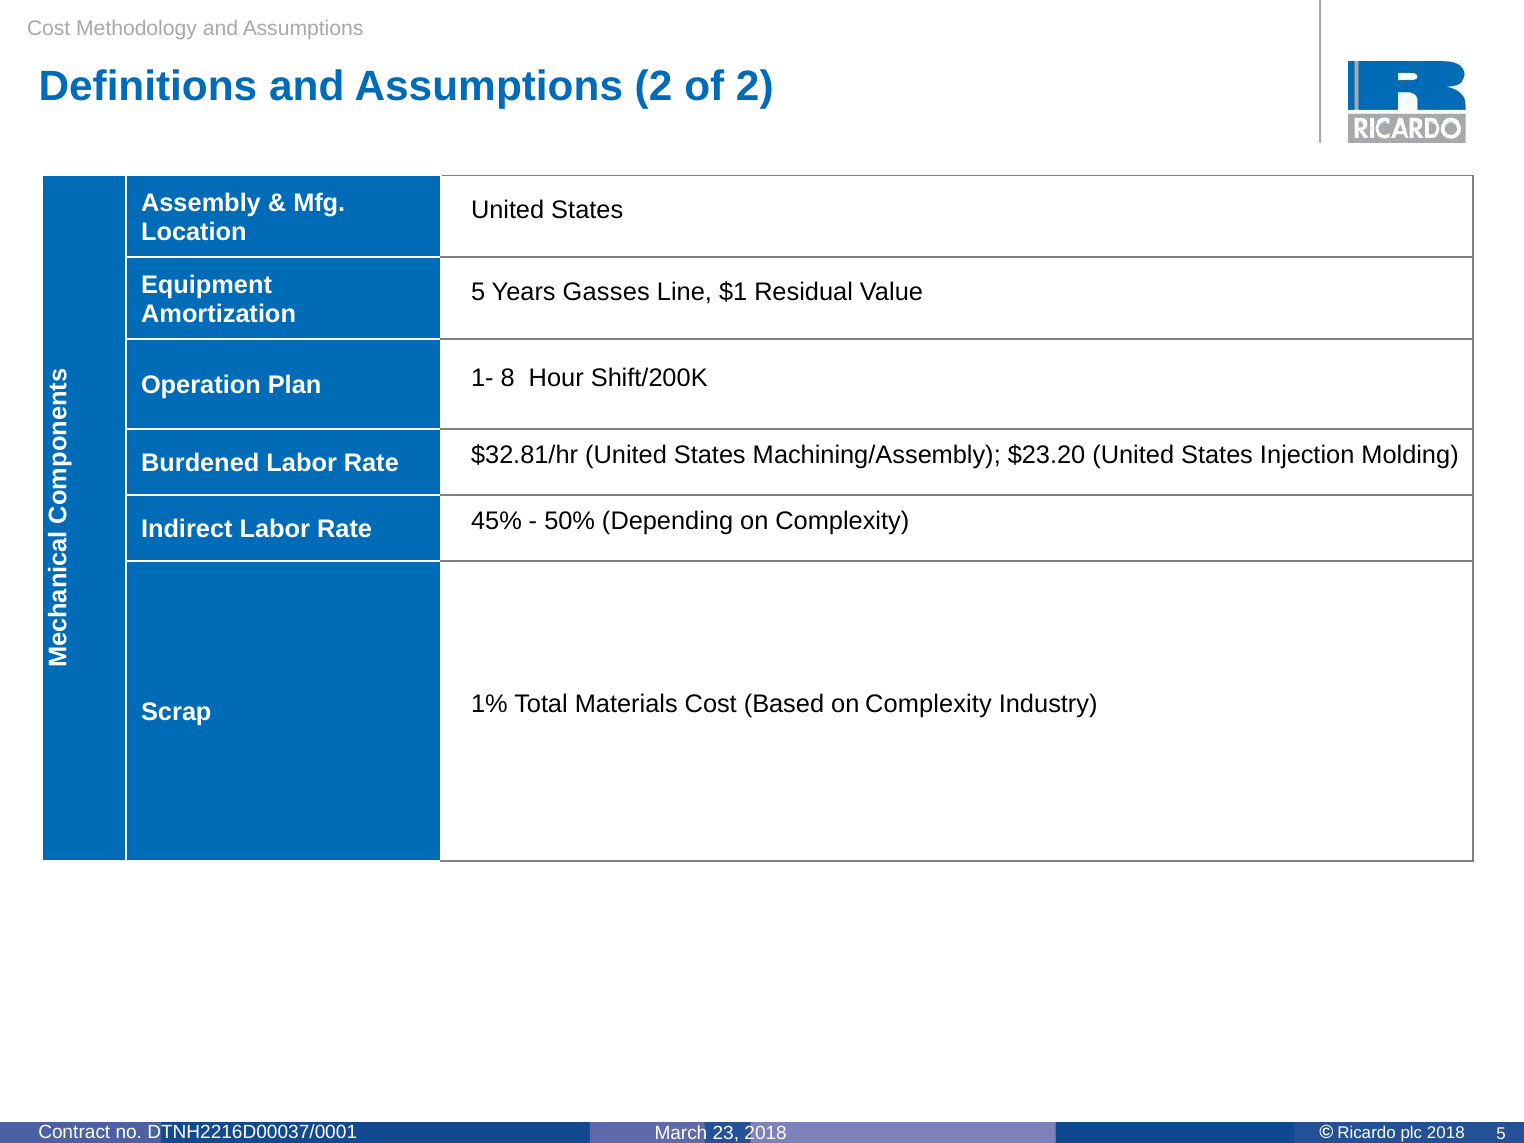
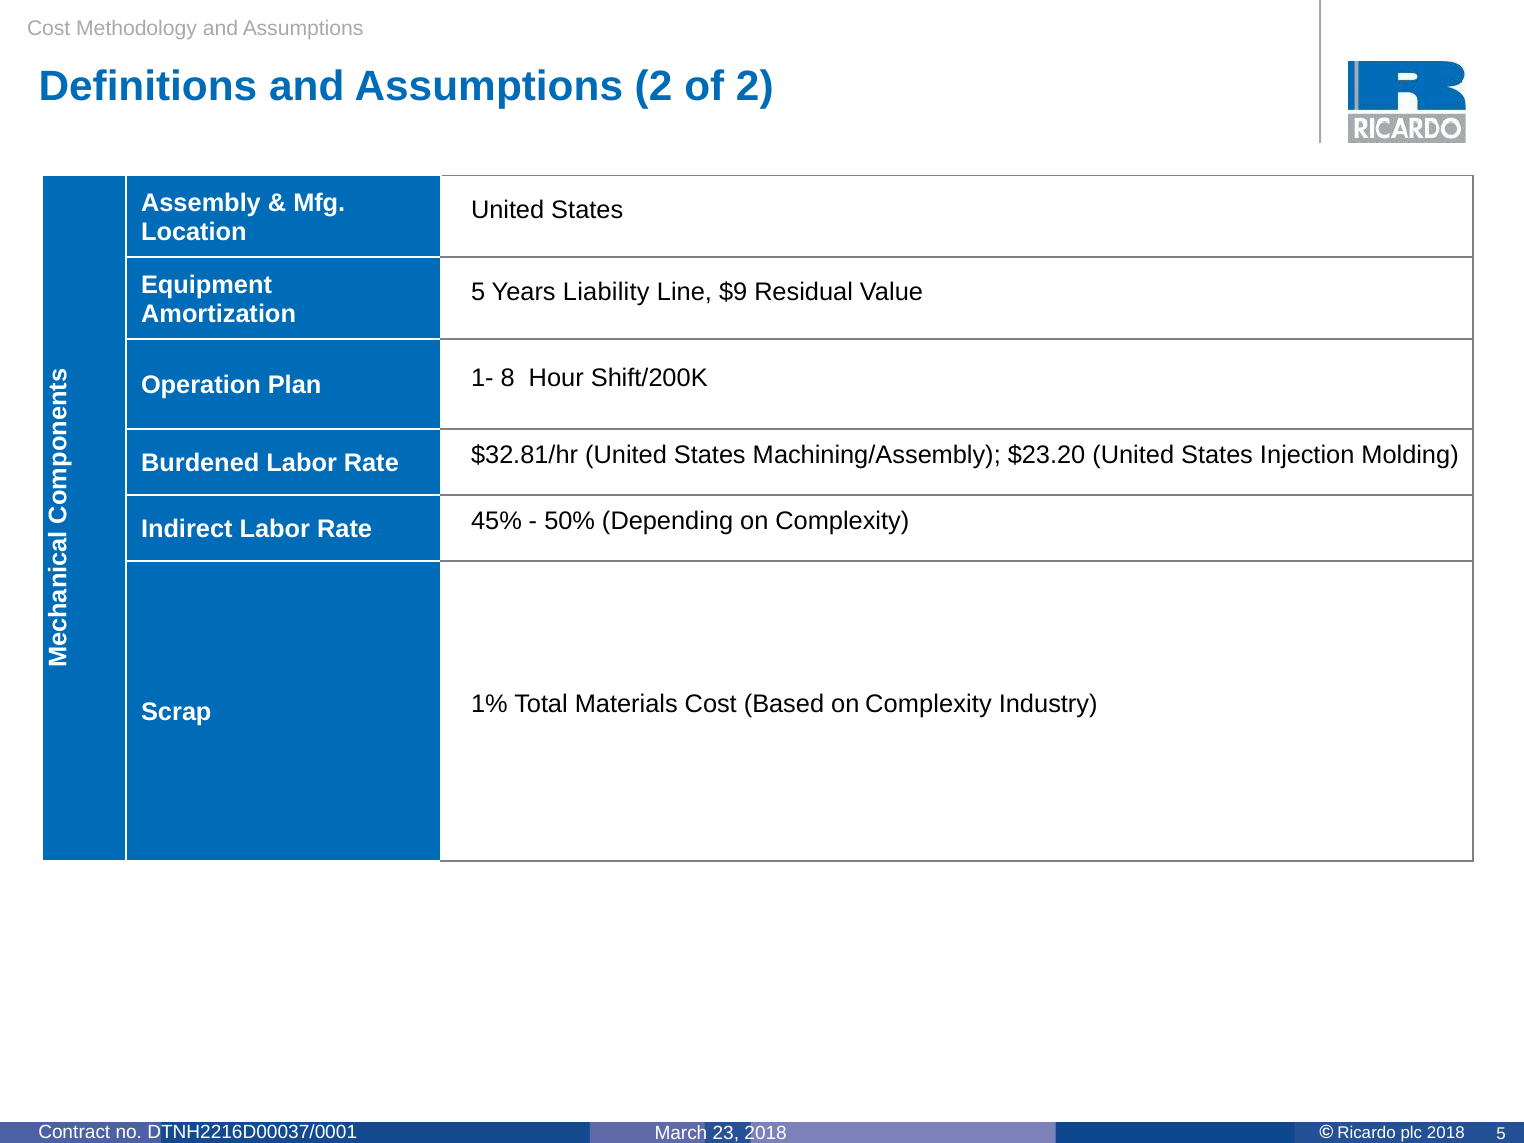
Gasses: Gasses -> Liability (606, 292)
$1: $1 -> $9 (733, 292)
